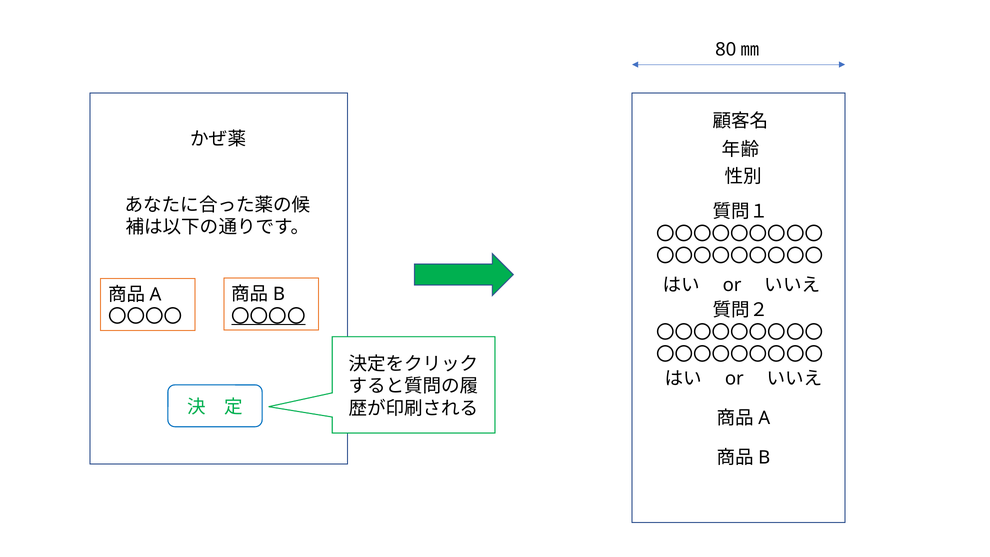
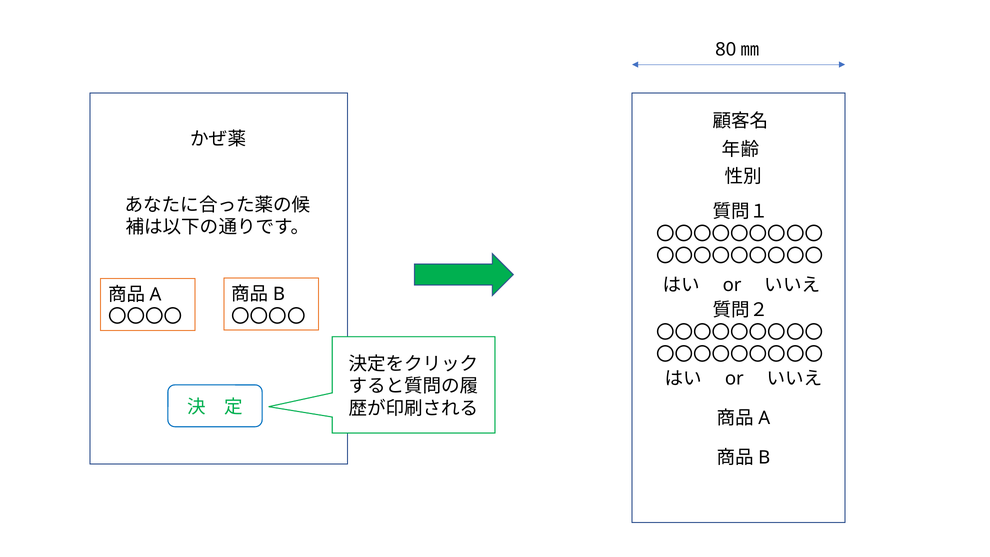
〇〇〇〇 underline: present -> none (268, 316)
